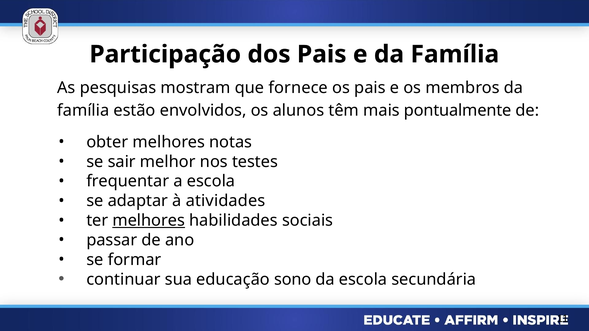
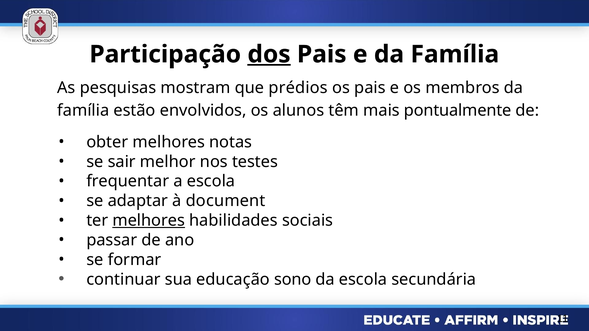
dos underline: none -> present (269, 54)
fornece: fornece -> prédios (298, 88)
atividades: atividades -> document (226, 201)
